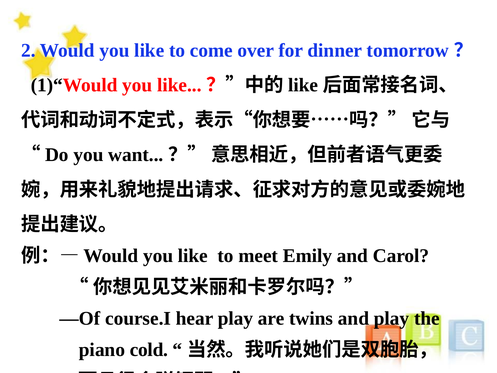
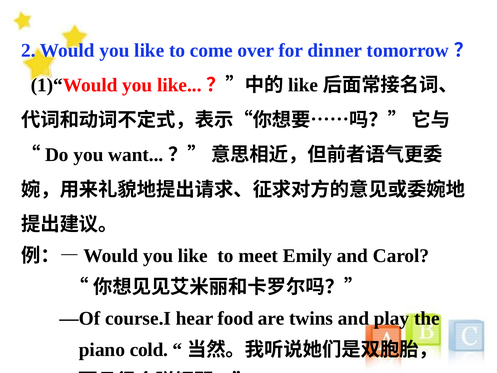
hear play: play -> food (236, 318)
